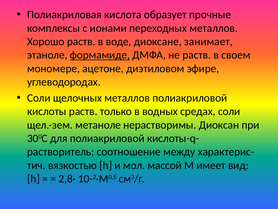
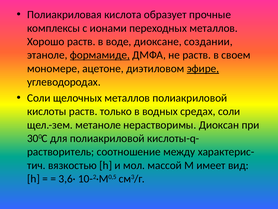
занимает: занимает -> создании (208, 42)
эфире underline: none -> present (203, 68)
2,8·: 2,8· -> 3,6· (67, 178)
